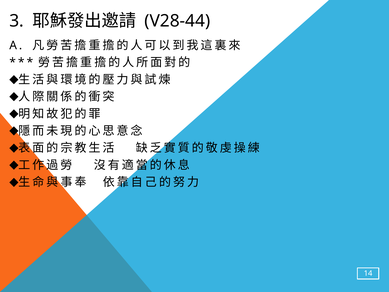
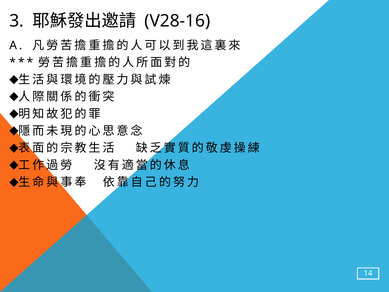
V28-44: V28-44 -> V28-16 (177, 21)
